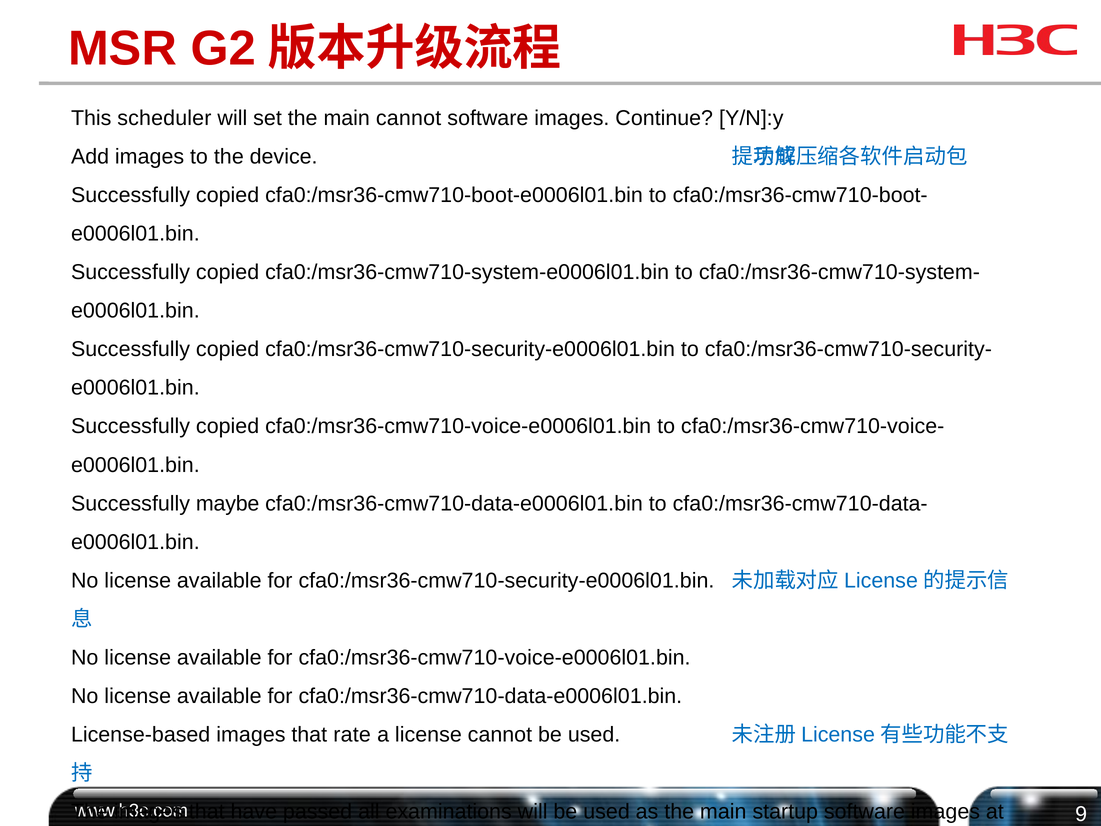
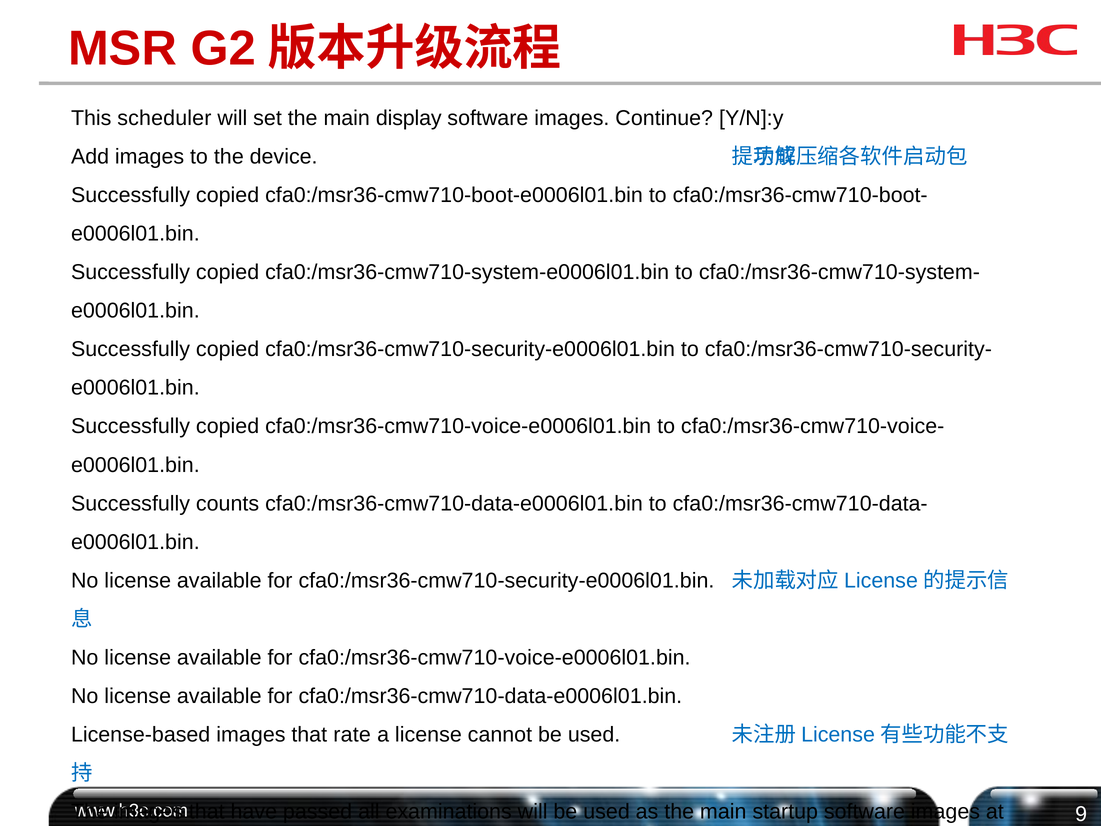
main cannot: cannot -> display (409, 118)
maybe: maybe -> counts (228, 503)
